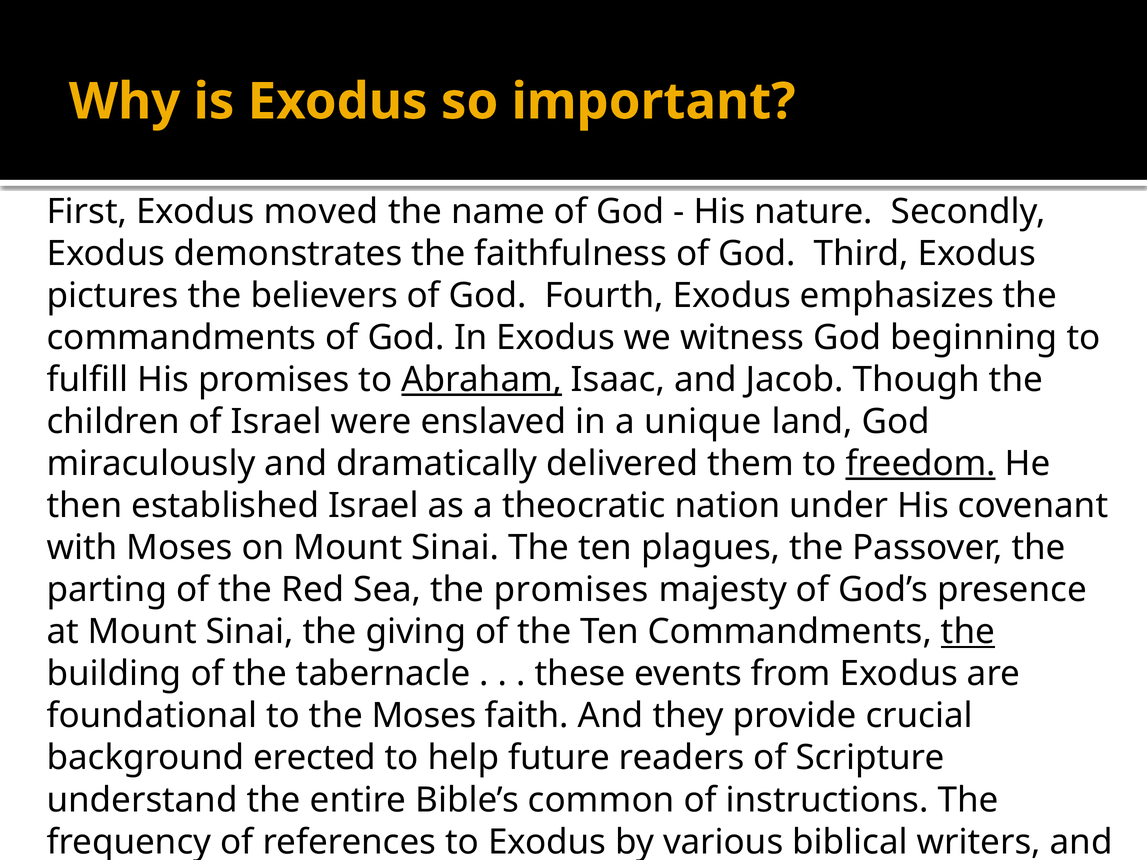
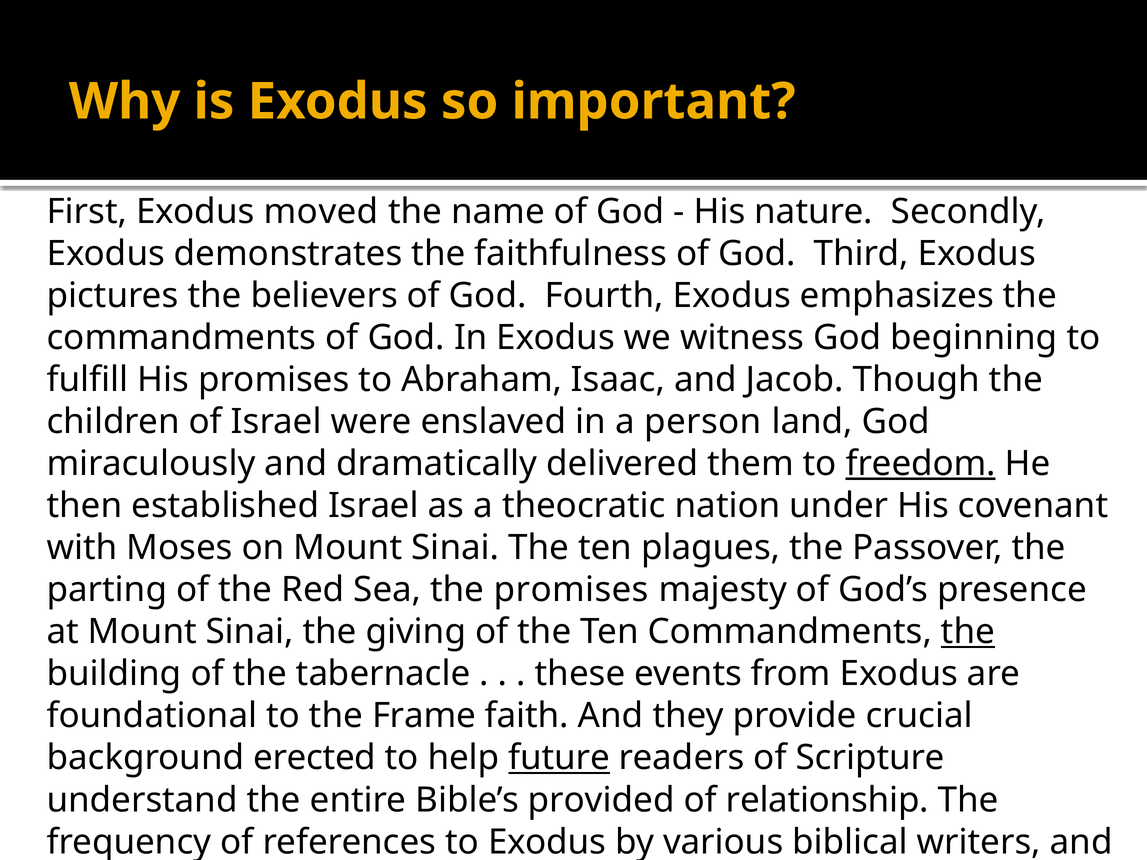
Abraham underline: present -> none (482, 380)
unique: unique -> person (703, 422)
the Moses: Moses -> Frame (424, 716)
future underline: none -> present (559, 758)
common: common -> provided (601, 800)
instructions: instructions -> relationship (827, 800)
